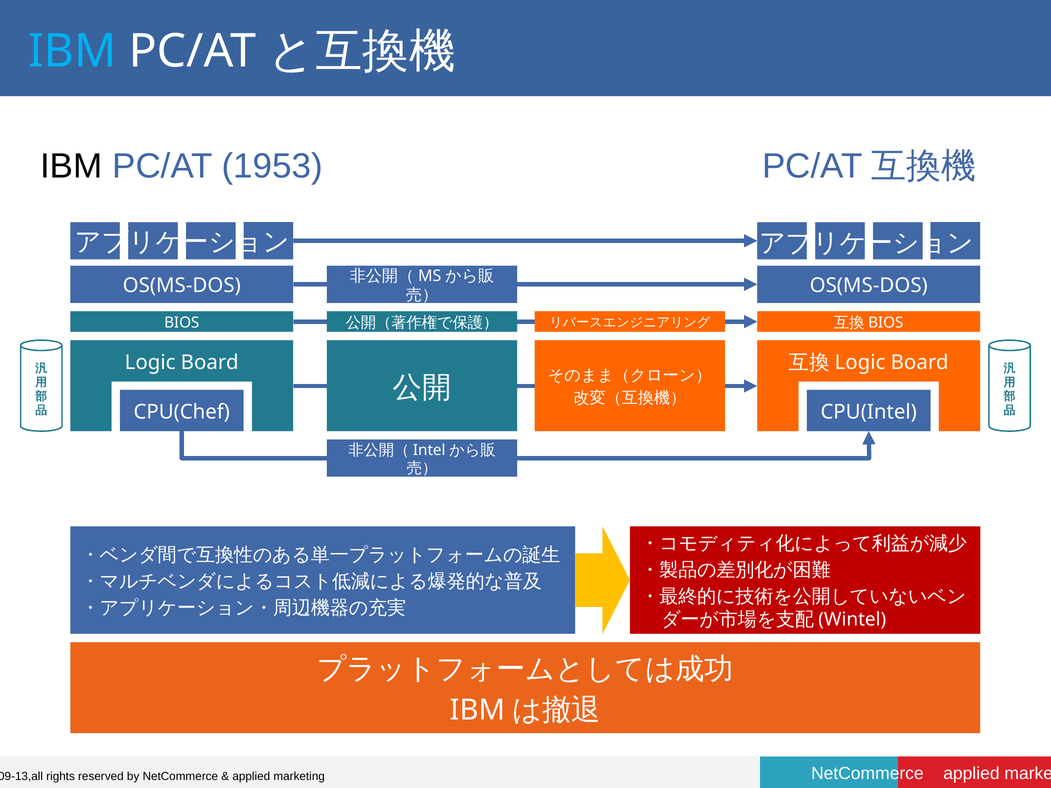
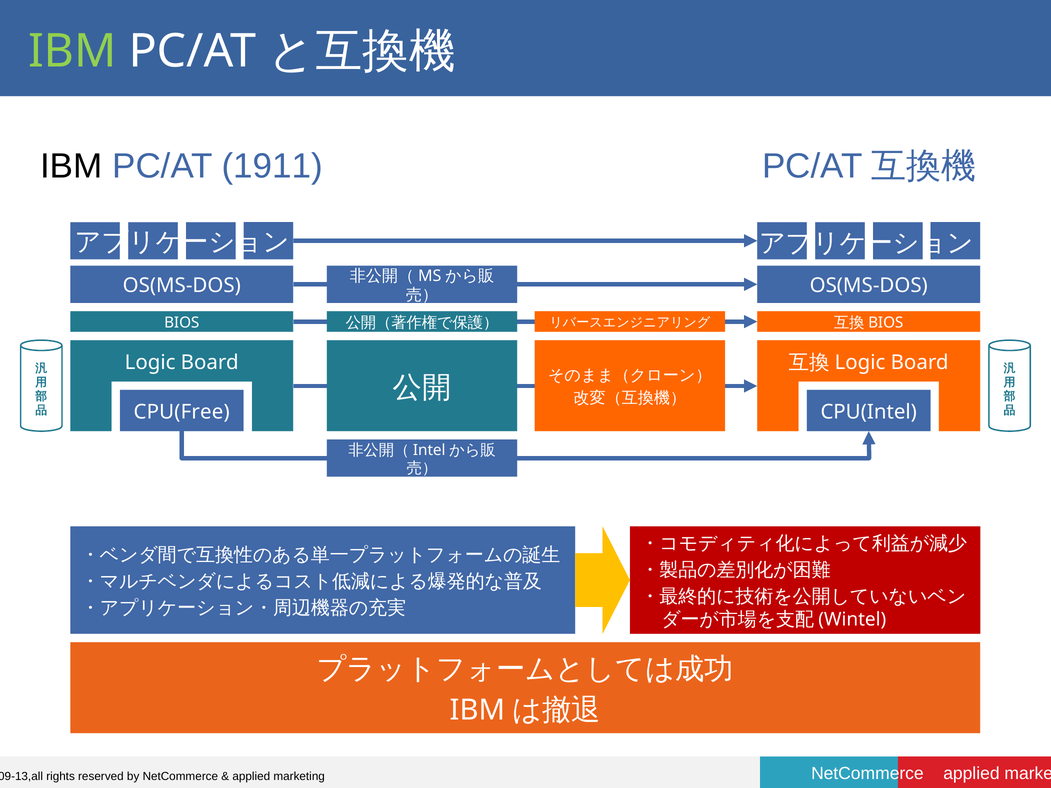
IBM colour: light blue -> light green (72, 51)
1953: 1953 -> 1911 (272, 166)
CPU(Chef: CPU(Chef -> CPU(Free (182, 412)
